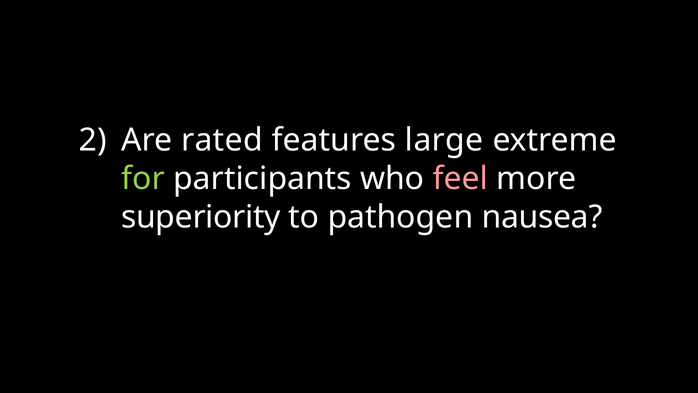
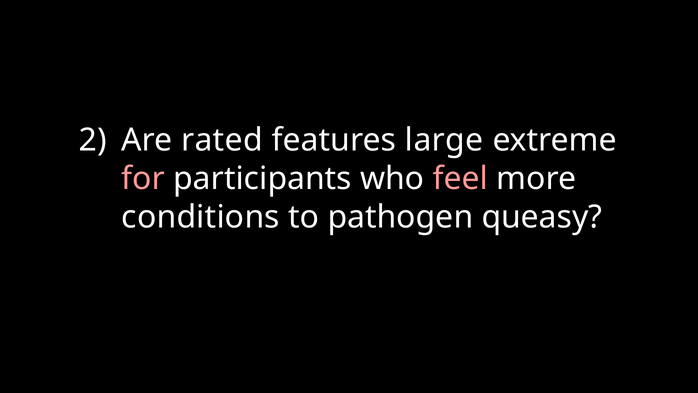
for colour: light green -> pink (143, 179)
superiority: superiority -> conditions (201, 217)
nausea: nausea -> queasy (542, 217)
